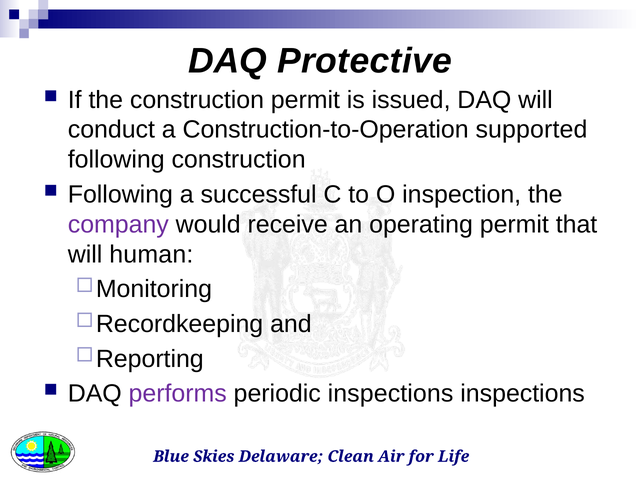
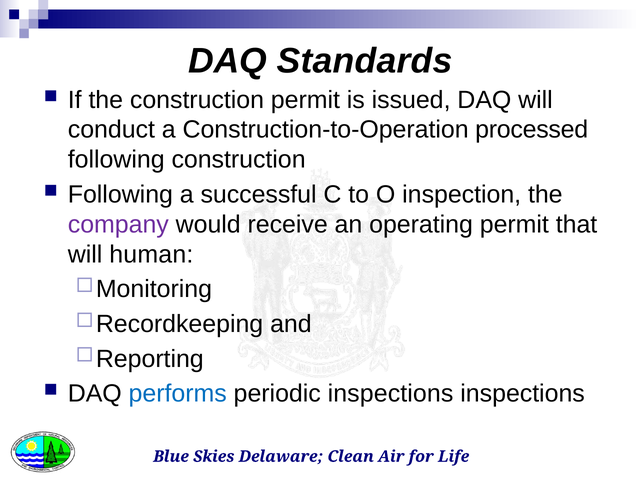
Protective: Protective -> Standards (365, 61)
supported: supported -> processed (532, 130)
performs colour: purple -> blue (178, 394)
